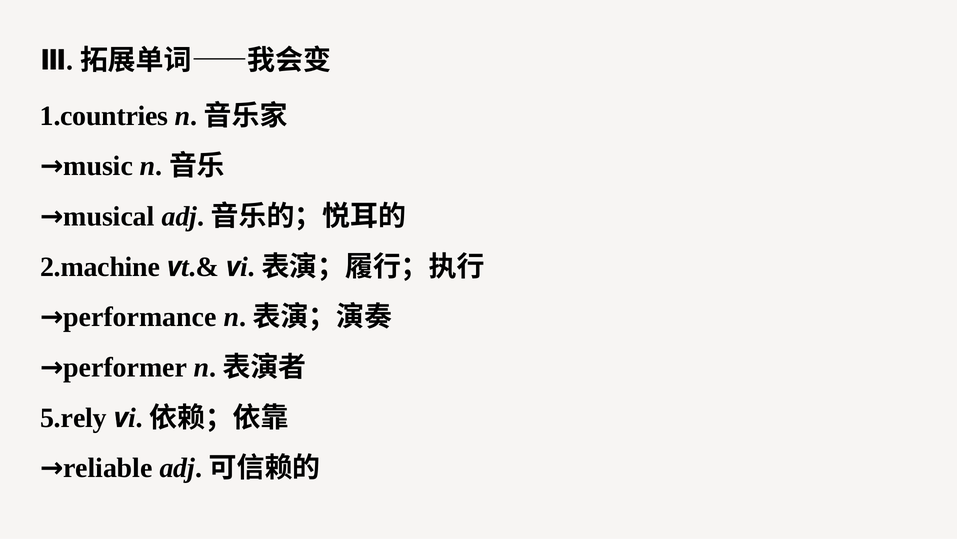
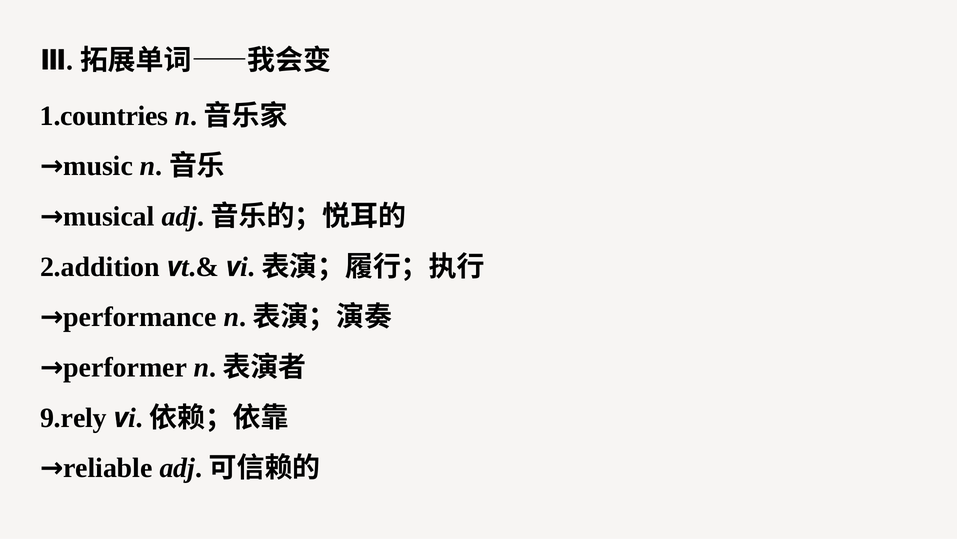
2.machine: 2.machine -> 2.addition (100, 267)
5.rely: 5.rely -> 9.rely (73, 417)
